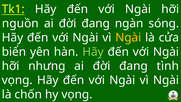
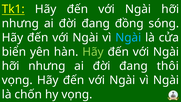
nguồn: nguồn -> nhưng (20, 23)
ngàn: ngàn -> đồng (129, 23)
Ngài colour: yellow -> light blue (128, 38)
tình: tình -> thôi (168, 66)
